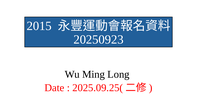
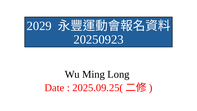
2015: 2015 -> 2029 (39, 26)
